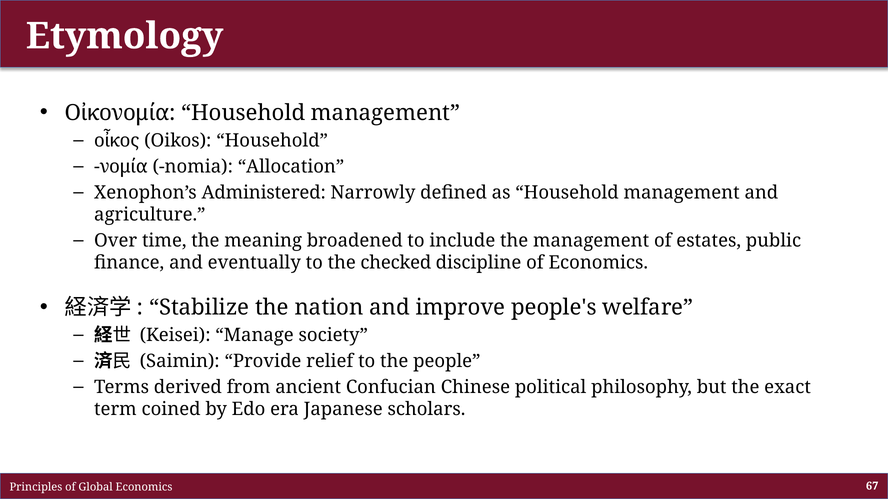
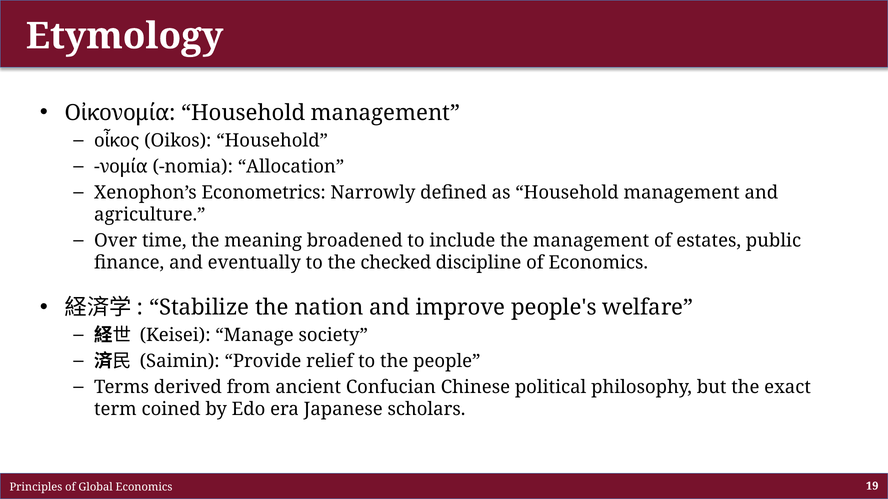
Administered: Administered -> Econometrics (264, 193)
67: 67 -> 19 (872, 487)
